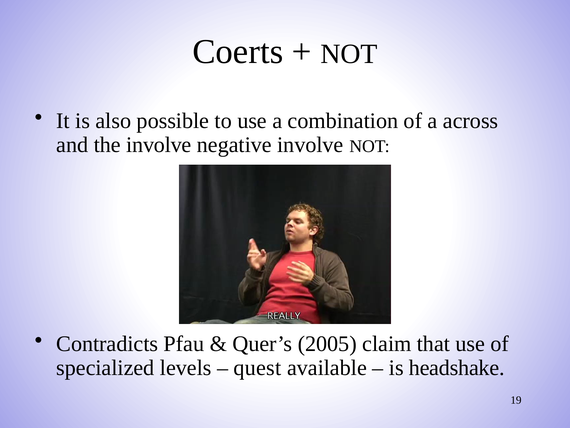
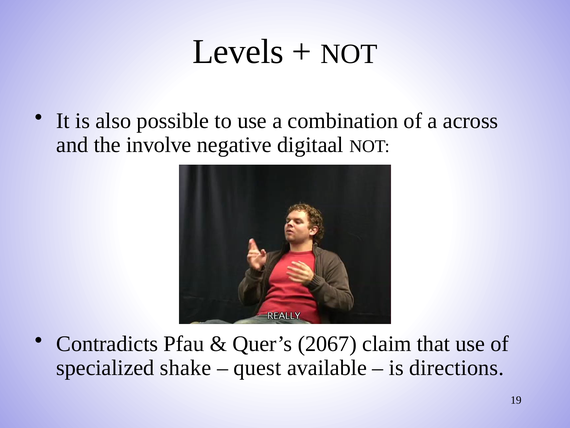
Coerts: Coerts -> Levels (238, 52)
negative involve: involve -> digitaal (310, 145)
2005: 2005 -> 2067 (327, 343)
levels: levels -> shake (186, 367)
headshake: headshake -> directions (457, 367)
